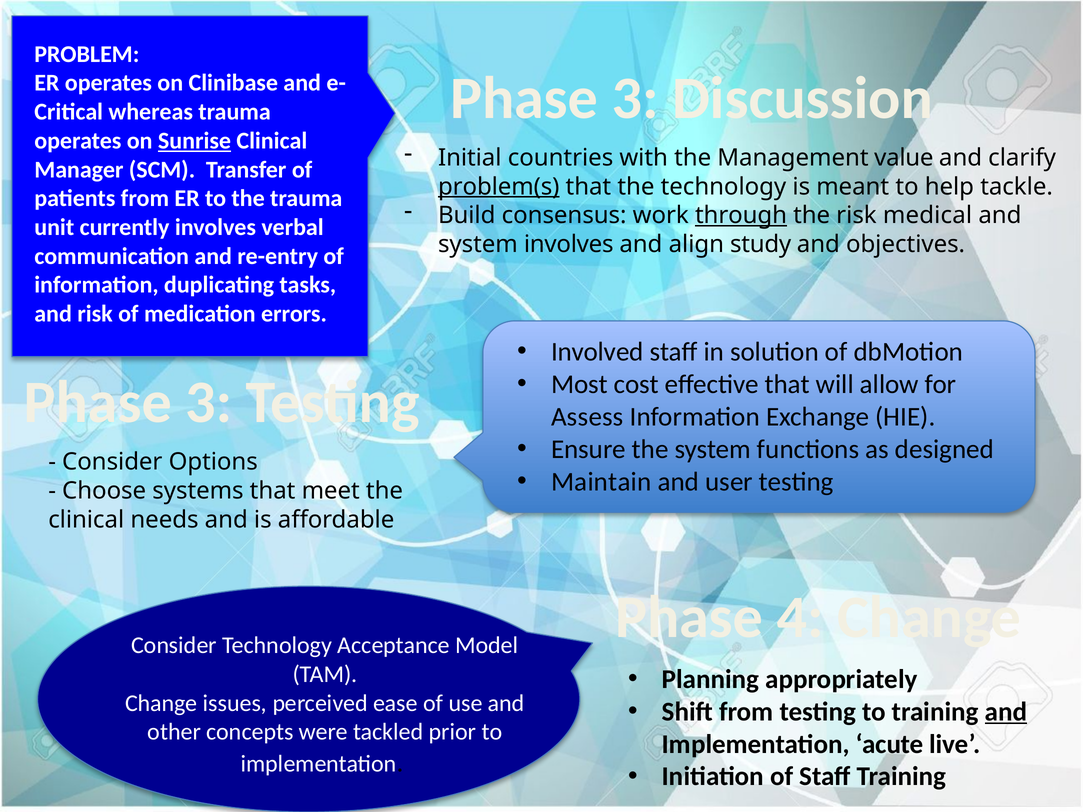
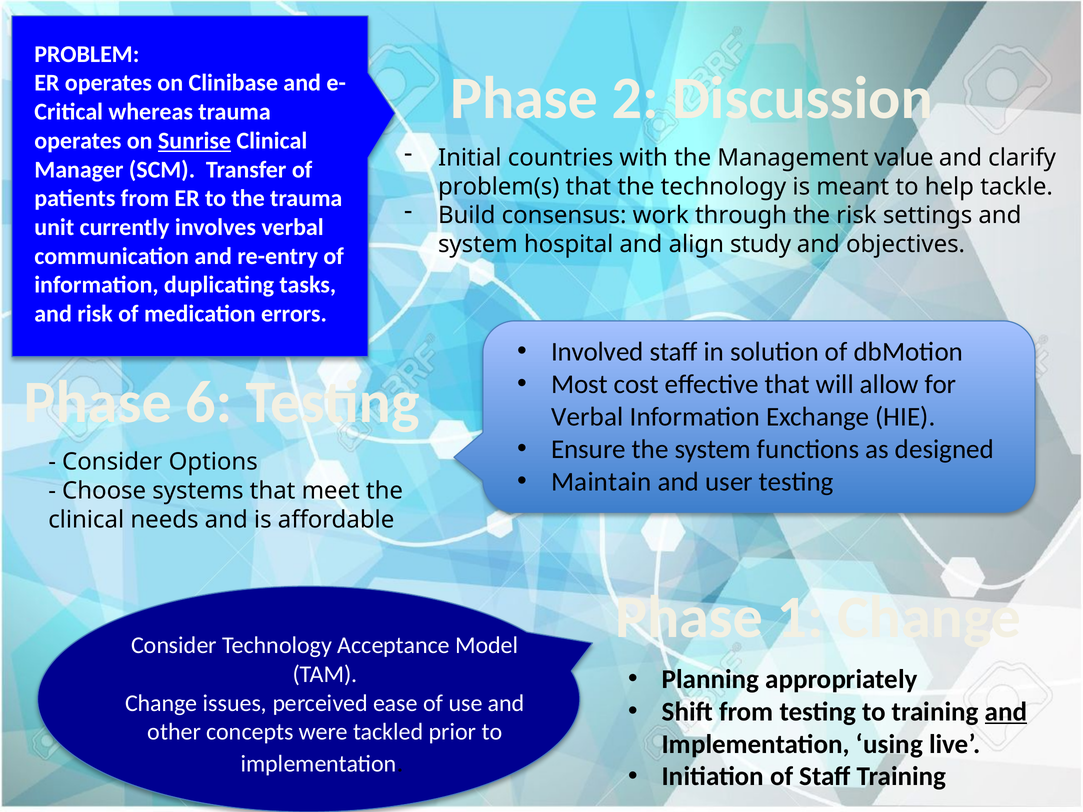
3: 3 -> 2 (635, 98)
problem(s underline: present -> none (499, 187)
through underline: present -> none (741, 216)
medical: medical -> settings (928, 216)
system involves: involves -> hospital (569, 244)
3: 3 -> 6 (209, 402)
Assess: Assess -> Verbal (587, 417)
4: 4 -> 1 (800, 618)
acute: acute -> using (889, 744)
